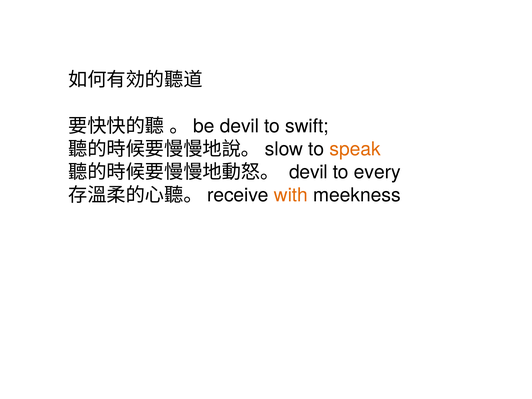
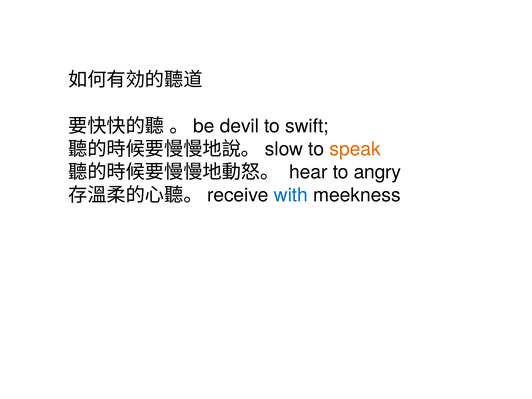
devil: devil -> hear (308, 172)
every: every -> angry (377, 172)
with colour: orange -> blue (291, 195)
